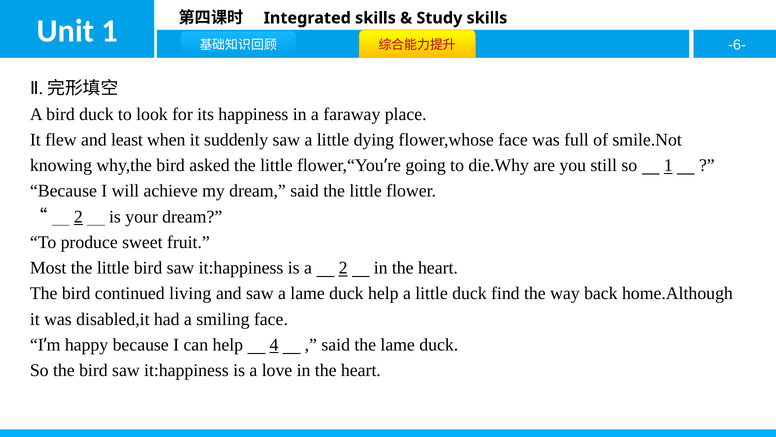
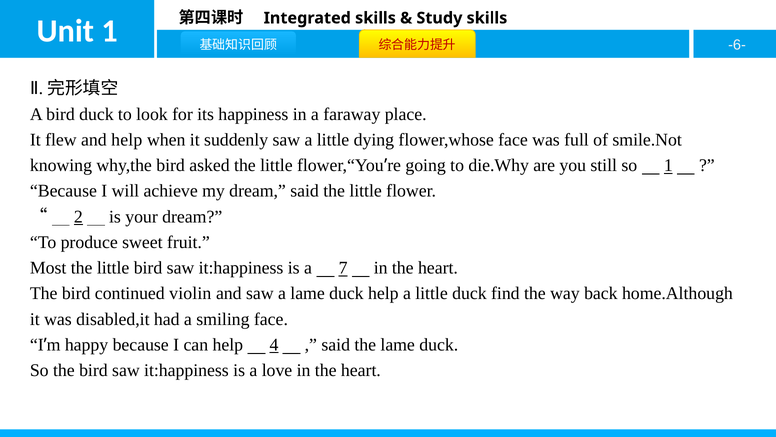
and least: least -> help (127, 140)
a 2: 2 -> 7 (343, 268)
living: living -> violin (190, 293)
